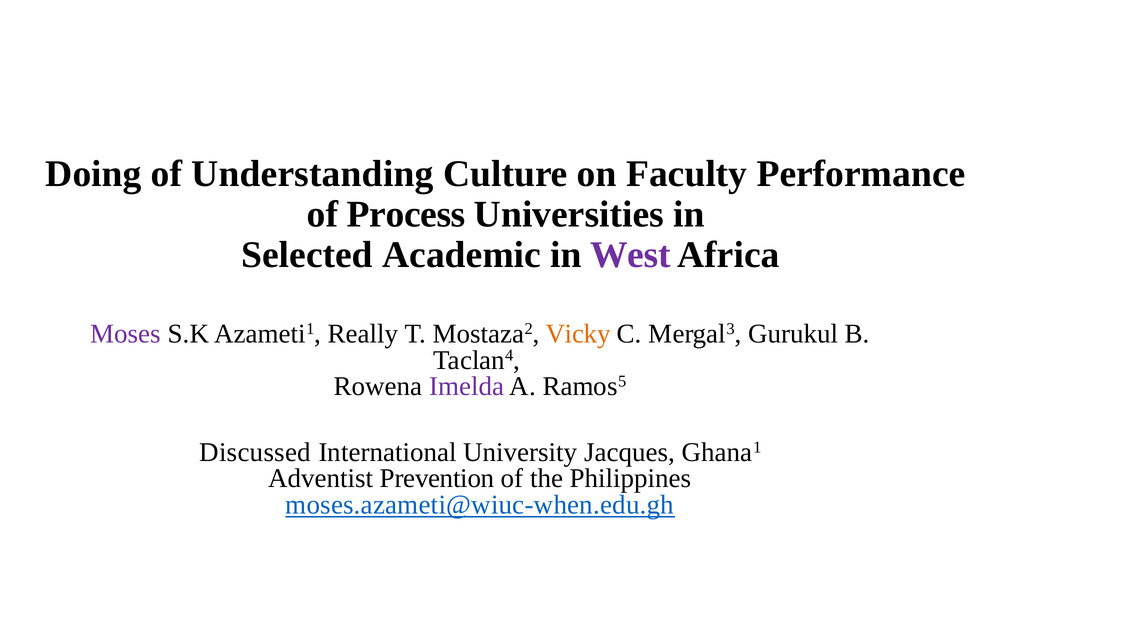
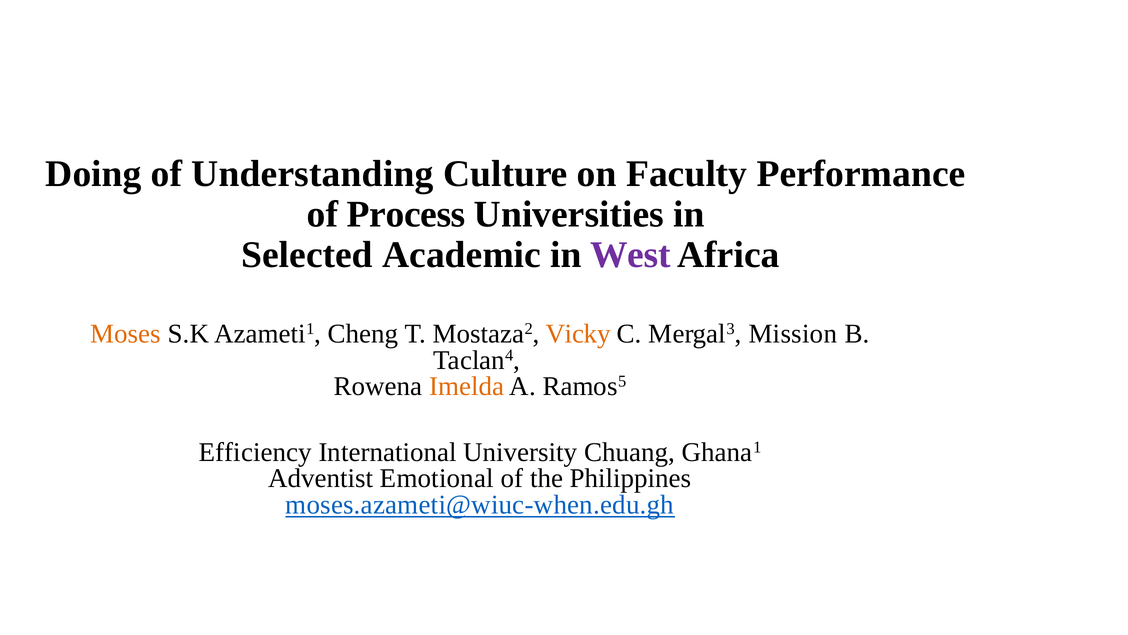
Moses colour: purple -> orange (126, 334)
Really: Really -> Cheng (363, 334)
Gurukul: Gurukul -> Mission (793, 334)
Imelda colour: purple -> orange (467, 386)
Discussed: Discussed -> Efficiency (255, 452)
Jacques: Jacques -> Chuang (630, 452)
Prevention: Prevention -> Emotional (437, 478)
